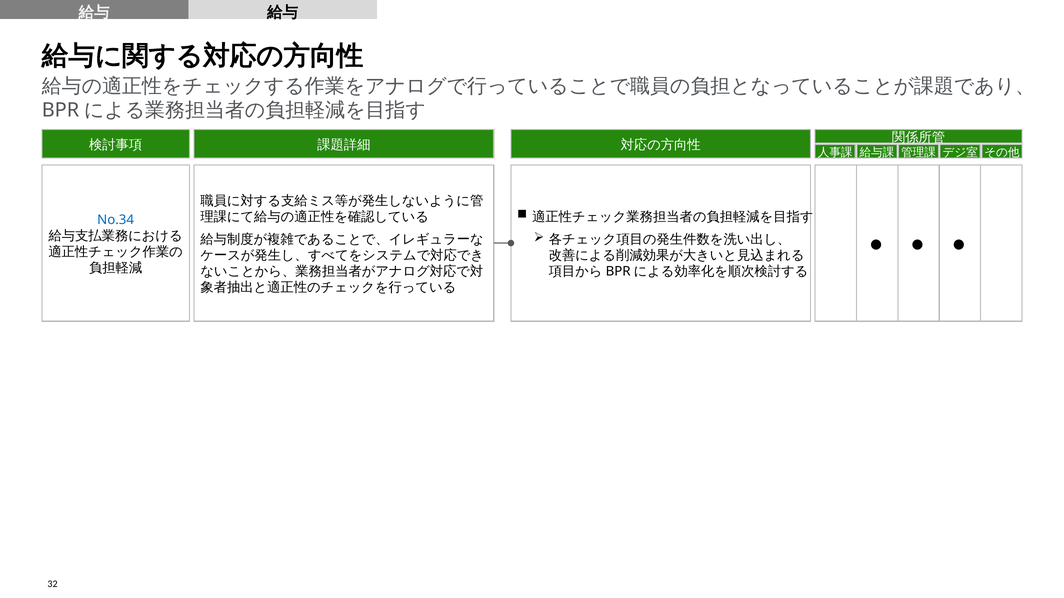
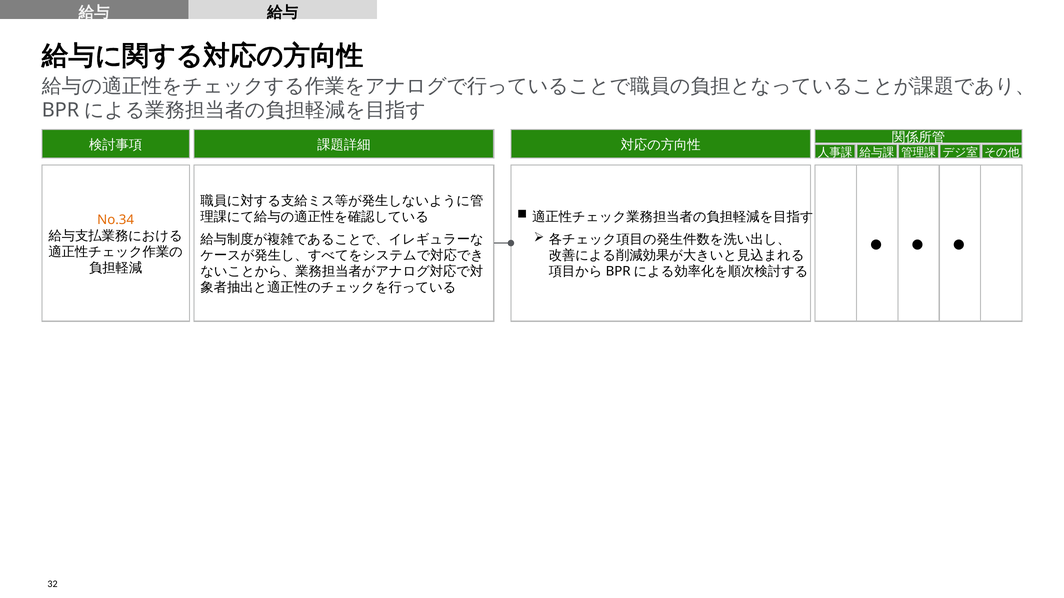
No.34 colour: blue -> orange (116, 220)
